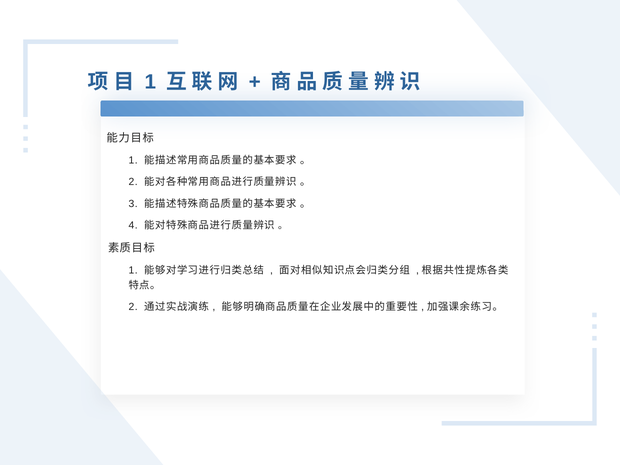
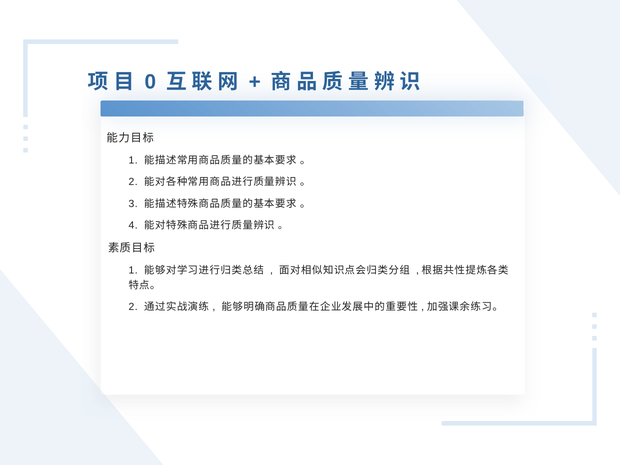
1: 1 -> 0 (150, 82)
